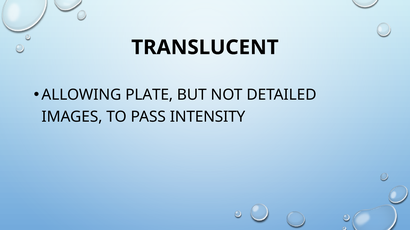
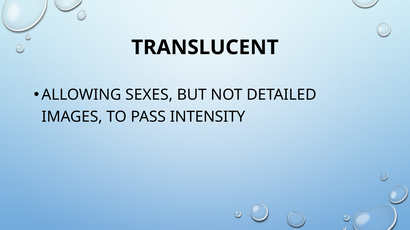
PLATE: PLATE -> SEXES (149, 95)
